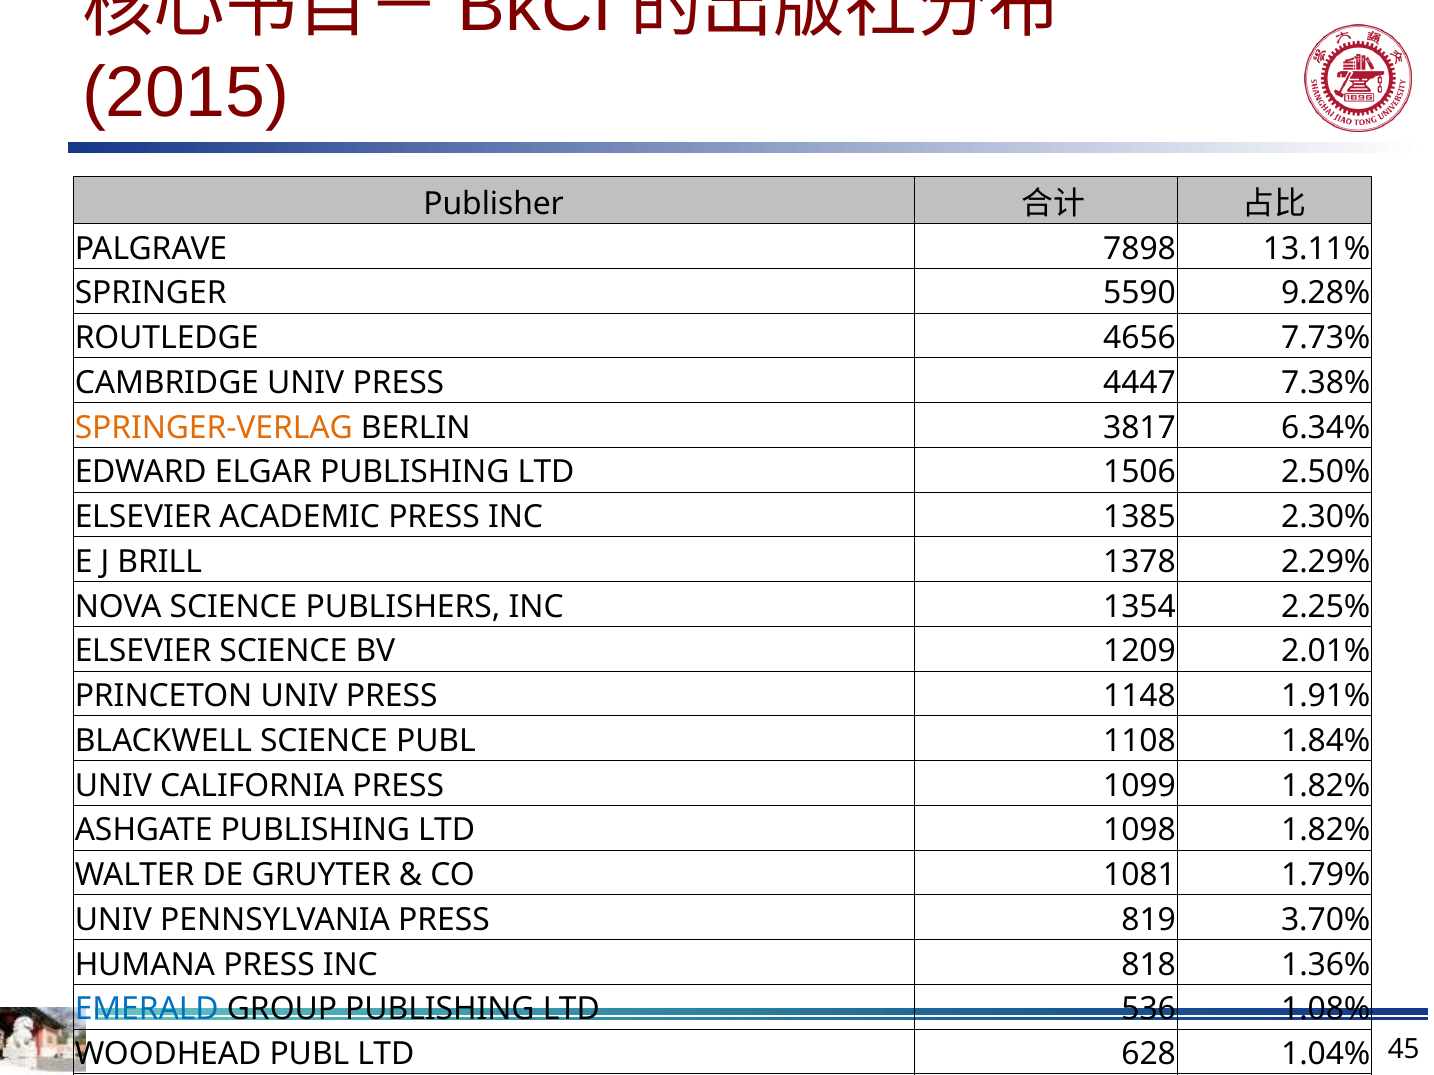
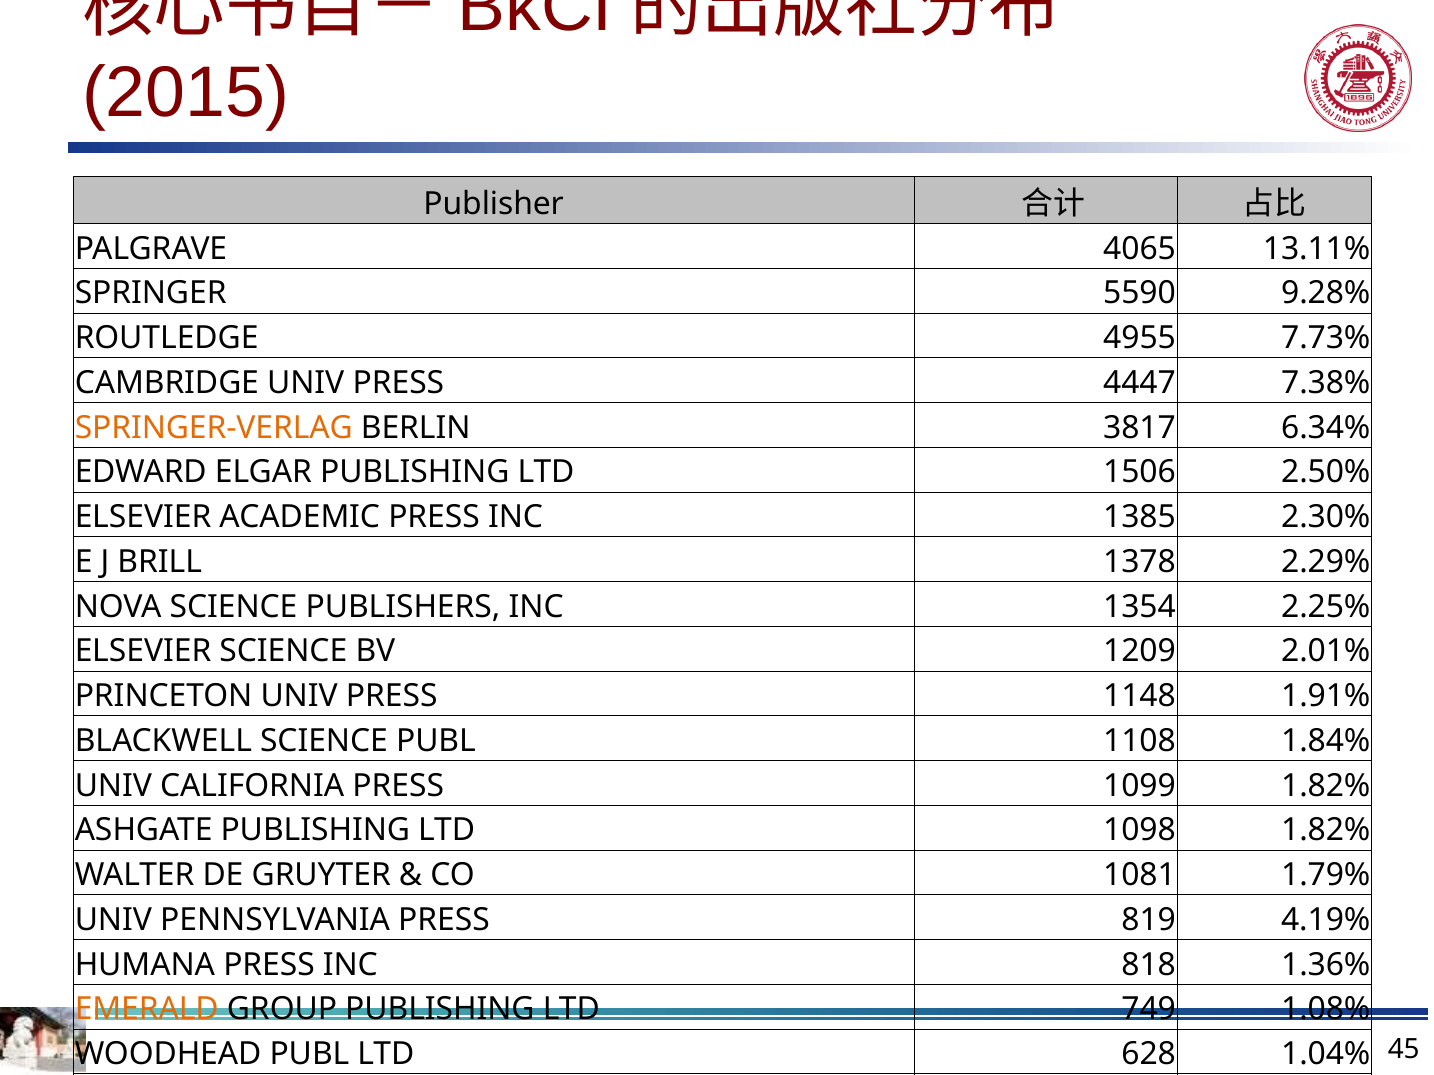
7898: 7898 -> 4065 (1140, 249)
4656: 4656 -> 4955 (1140, 338)
3.70%: 3.70% -> 4.19% (1326, 920)
EMERALD colour: blue -> orange (147, 1010)
536: 536 -> 749 (1149, 1010)
